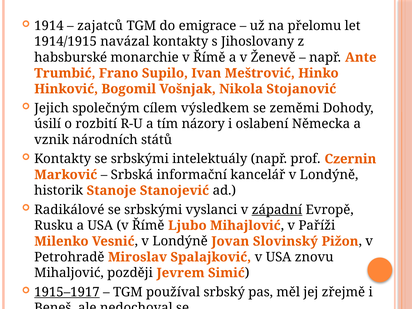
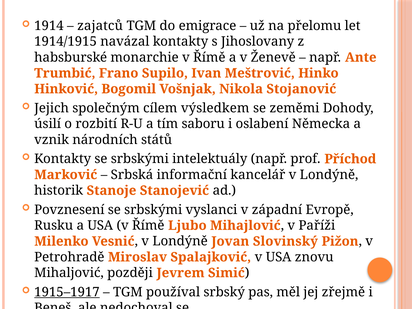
názory: názory -> saboru (203, 124)
Czernin: Czernin -> Příchod (350, 159)
Radikálové: Radikálové -> Povznesení (69, 210)
západní underline: present -> none (277, 210)
